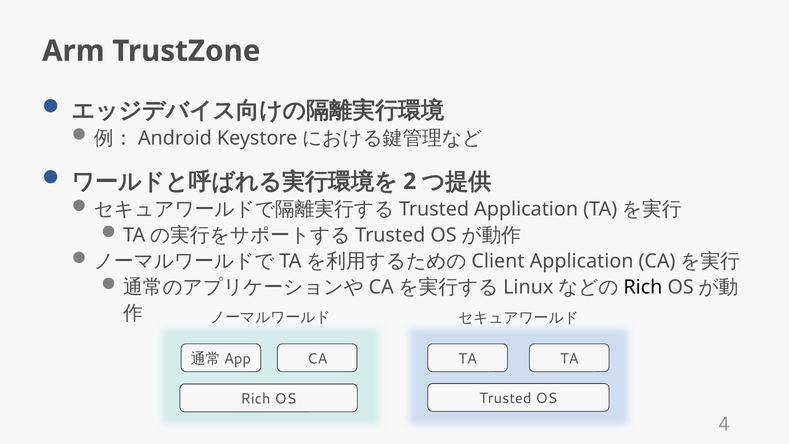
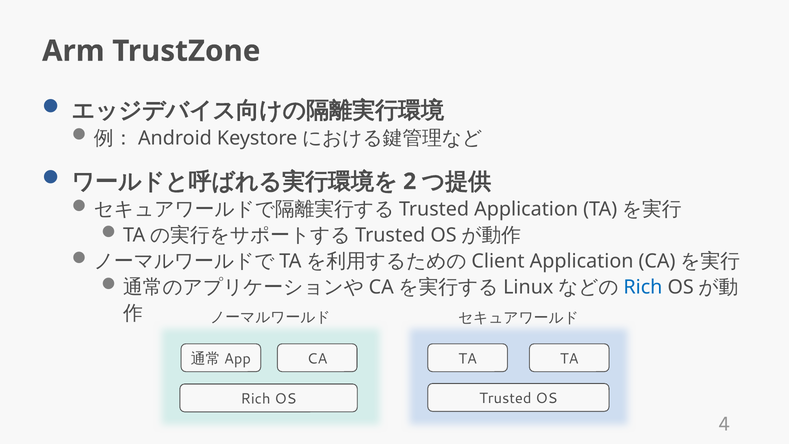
Rich colour: black -> blue (643, 287)
